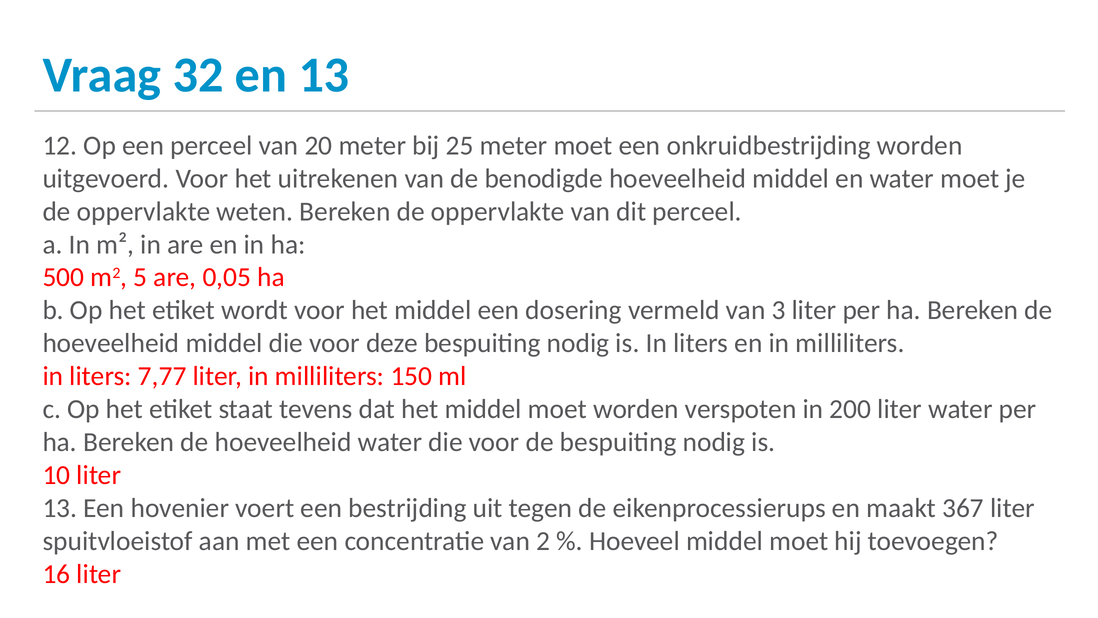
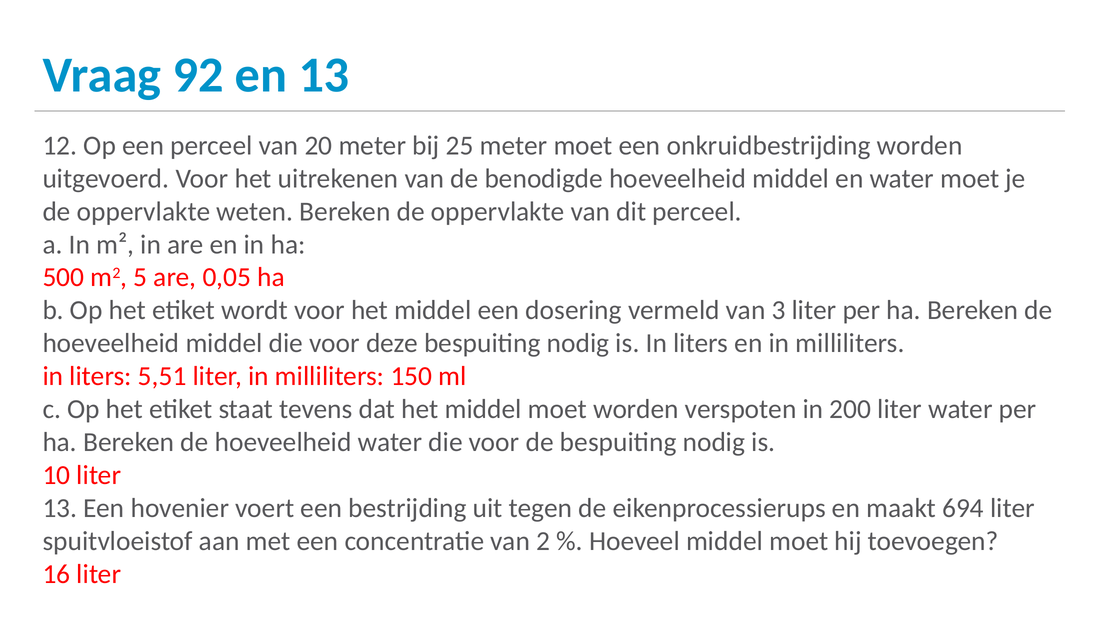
32: 32 -> 92 (198, 75)
7,77: 7,77 -> 5,51 (162, 376)
367: 367 -> 694 (963, 508)
